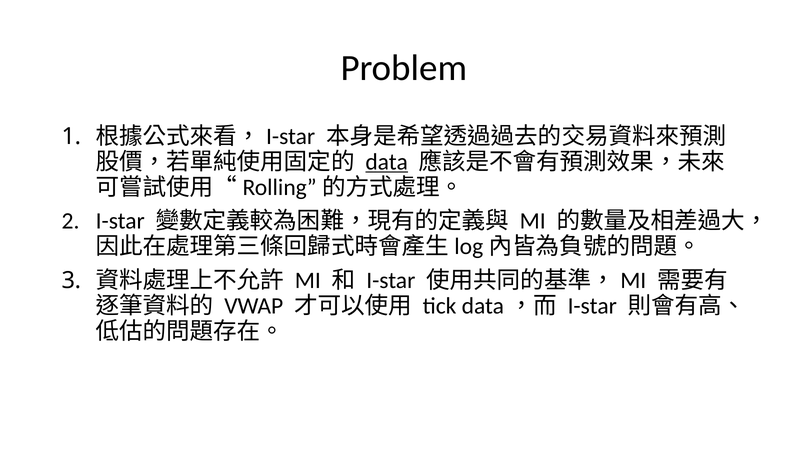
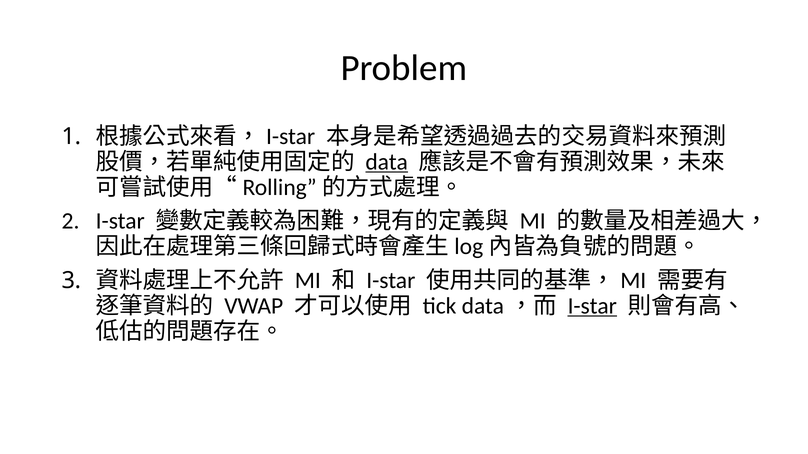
I-star underline: none -> present (592, 306)
